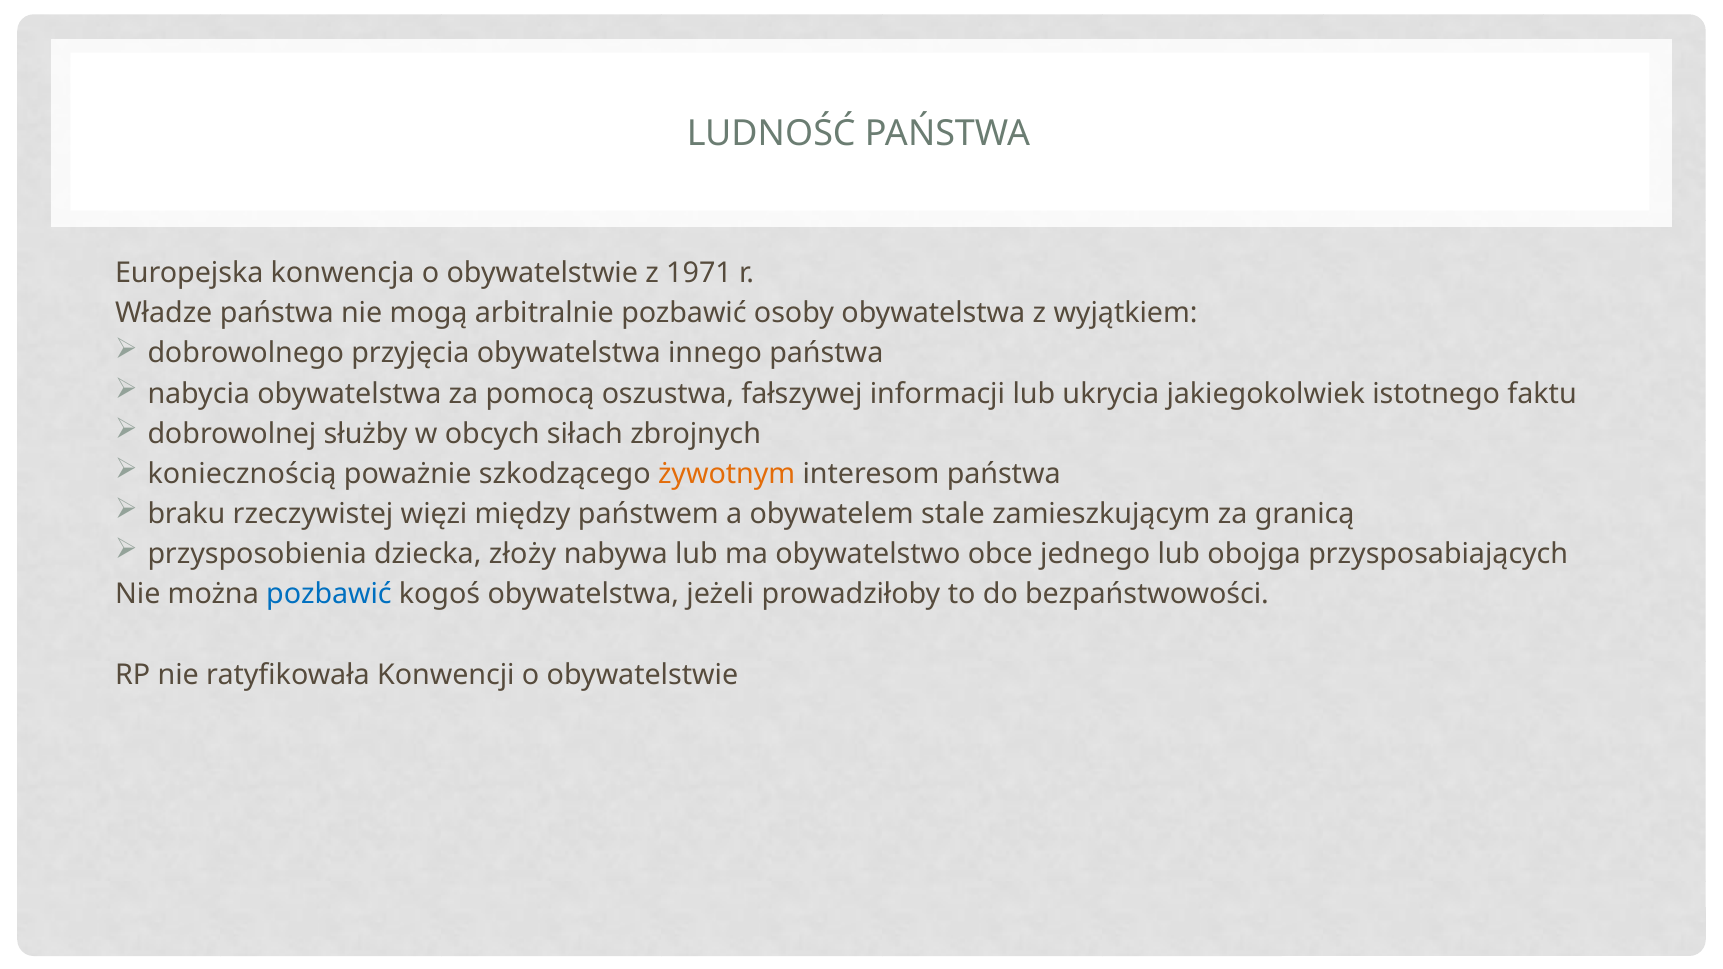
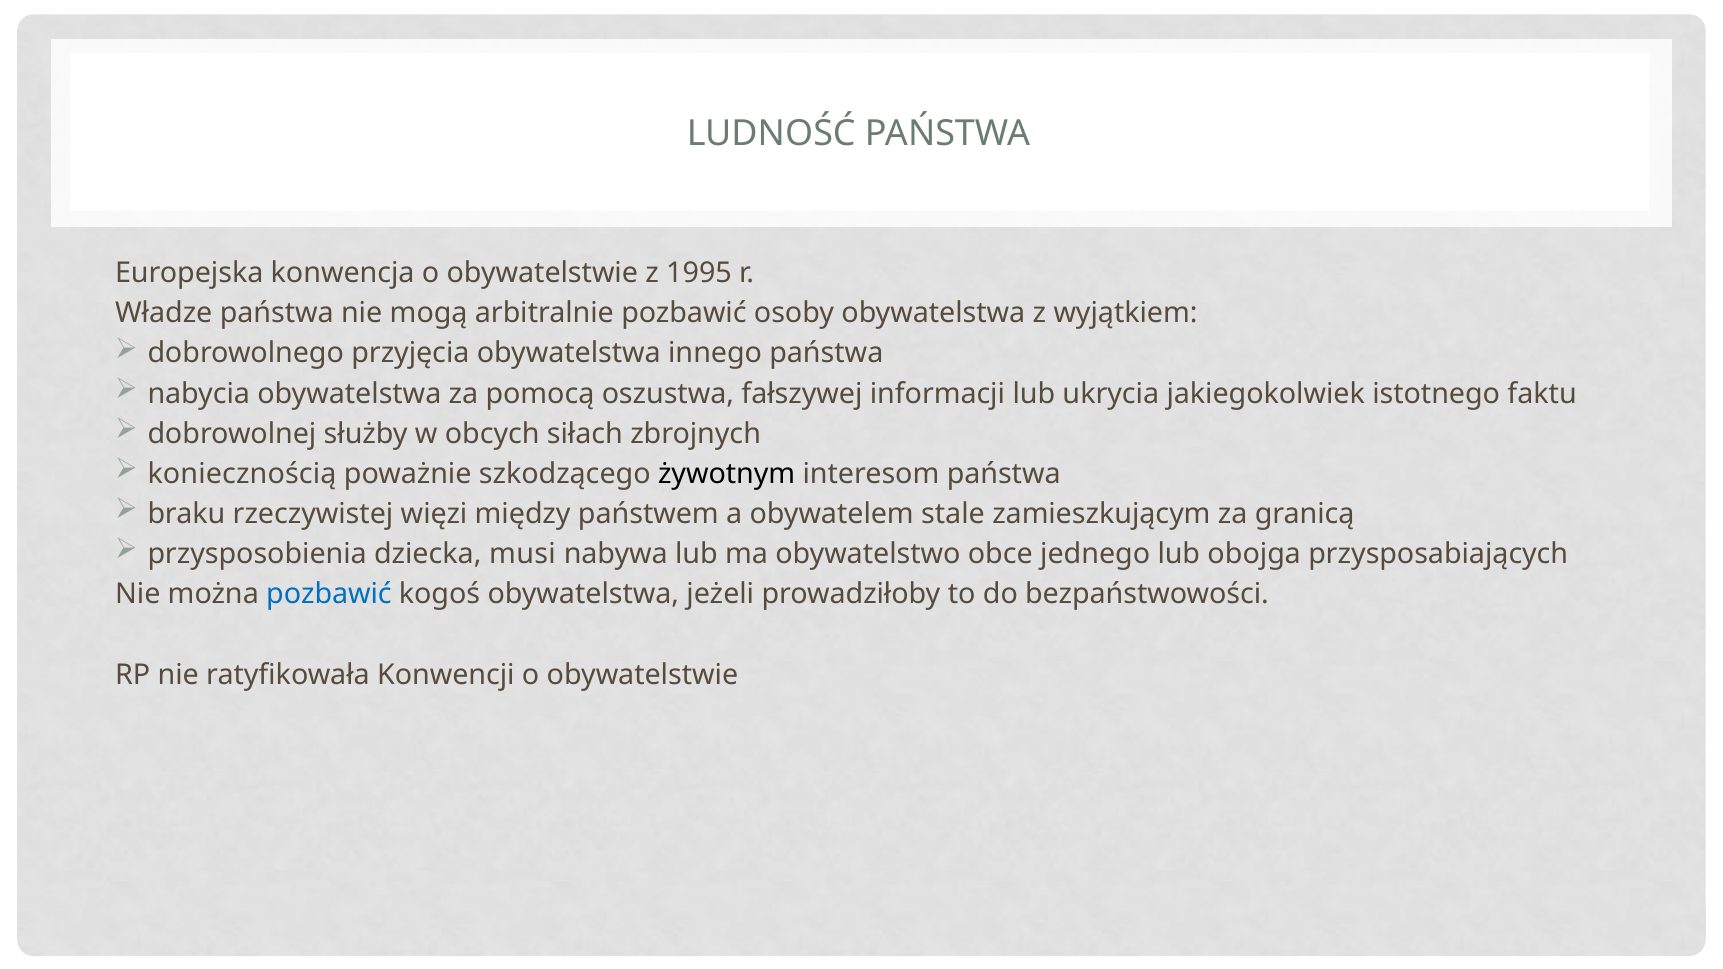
1971: 1971 -> 1995 (699, 273)
żywotnym colour: orange -> black (727, 474)
złoży: złoży -> musi (522, 554)
